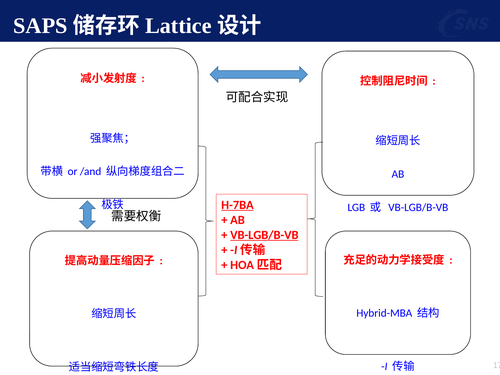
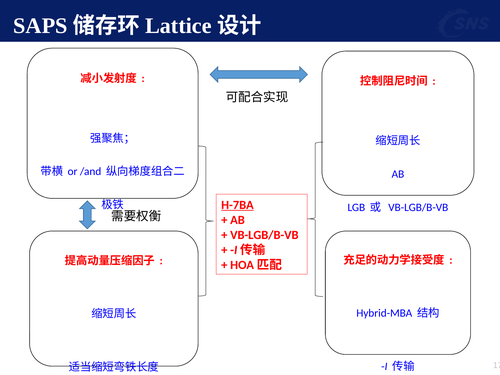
VB-LGB/B-VB underline: present -> none (264, 235)
